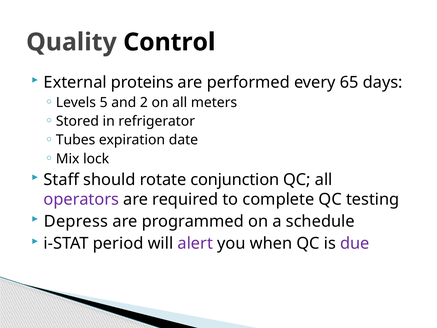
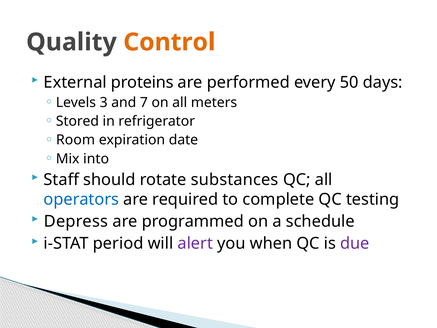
Control colour: black -> orange (169, 42)
65: 65 -> 50 (349, 82)
5: 5 -> 3 (104, 102)
2: 2 -> 7 (144, 102)
Tubes: Tubes -> Room (76, 140)
lock: lock -> into (96, 159)
conjunction: conjunction -> substances (235, 179)
operators colour: purple -> blue (81, 199)
